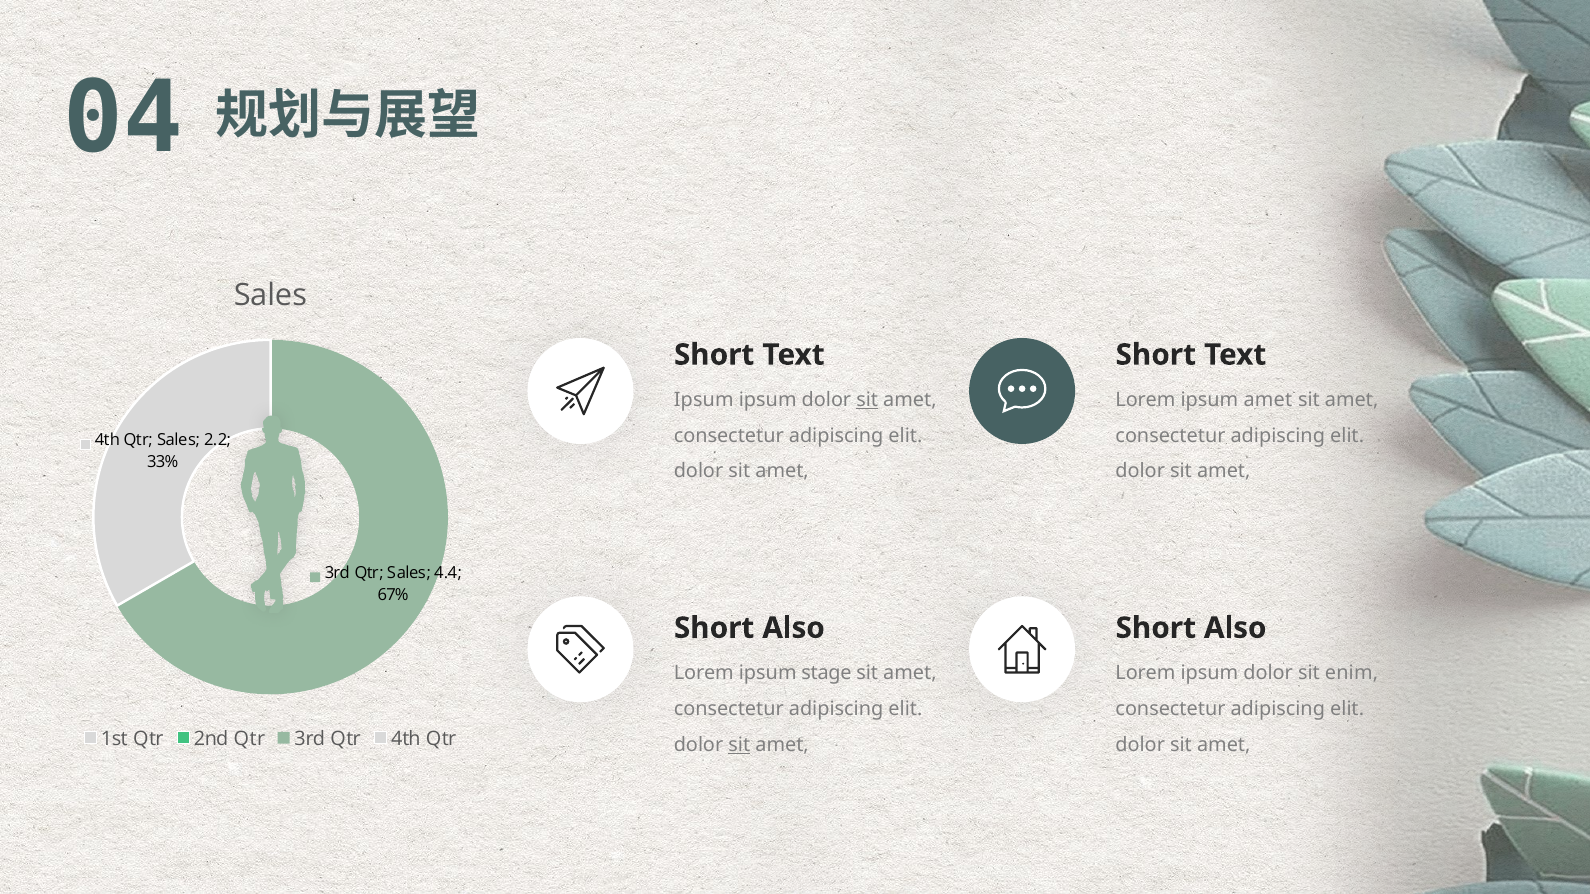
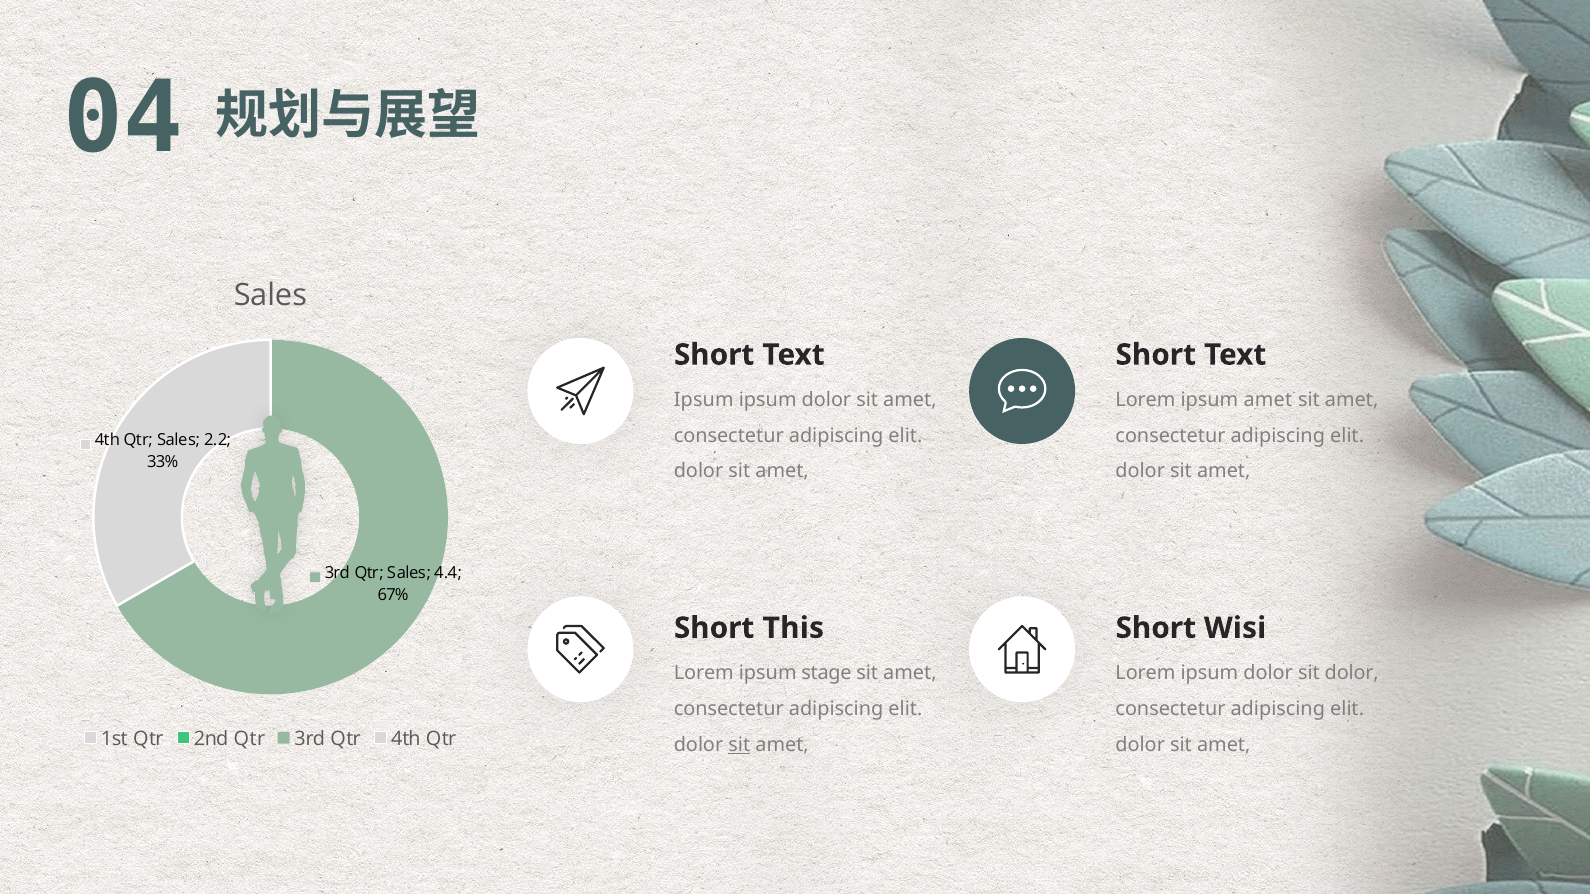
sit underline: present -> none (867, 400)
Also: Also -> This (793, 628)
Also: Also -> Wisi (1235, 628)
sit enim: enim -> dolor (1352, 673)
